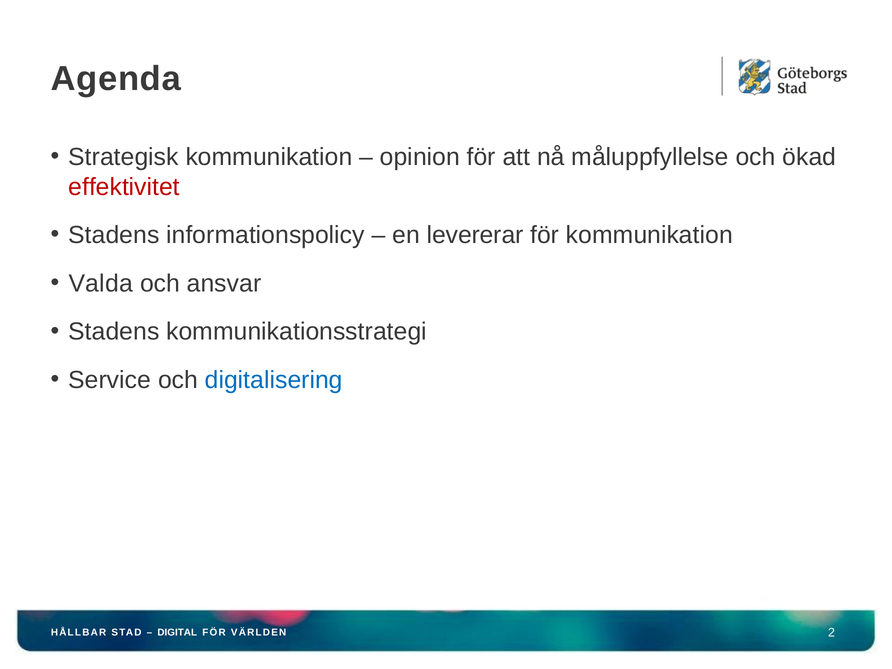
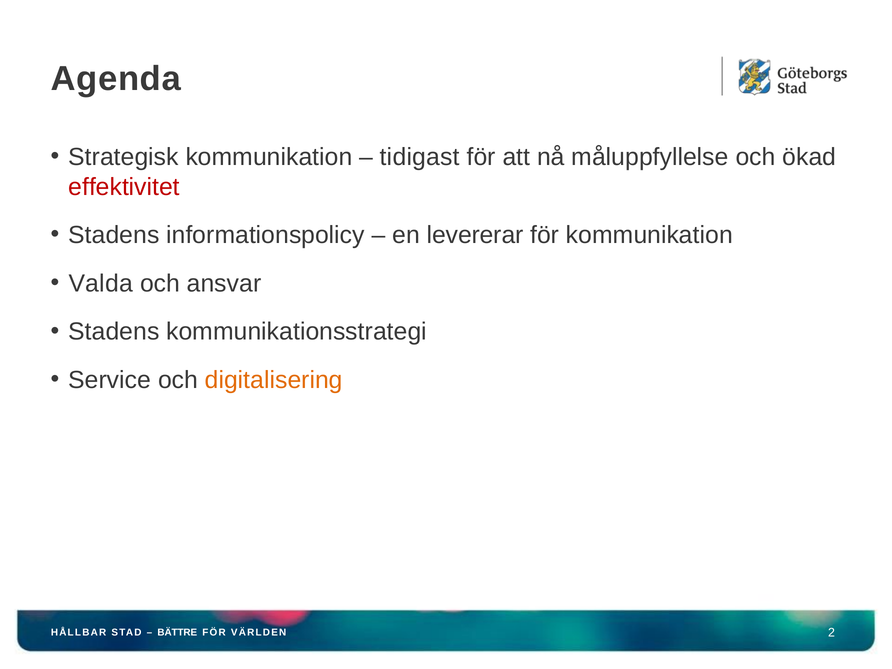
opinion: opinion -> tidigast (420, 157)
digitalisering colour: blue -> orange (274, 380)
DIGITAL: DIGITAL -> BÄTTRE (177, 633)
